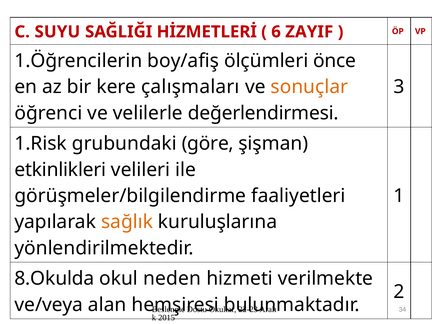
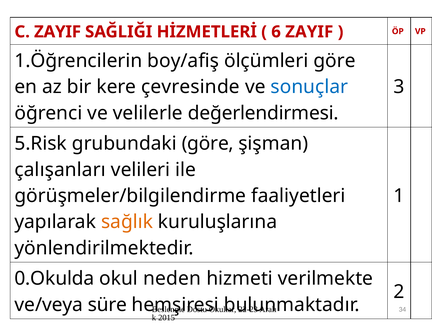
C SUYU: SUYU -> ZAYIF (58, 32)
ölçümleri önce: önce -> göre (334, 61)
çalışmaları: çalışmaları -> çevresinde (190, 87)
sonuçlar colour: orange -> blue (309, 87)
1.Risk: 1.Risk -> 5.Risk (41, 144)
etkinlikleri: etkinlikleri -> çalışanları (60, 170)
8.Okulda: 8.Okulda -> 0.Okulda (54, 279)
alan: alan -> süre (107, 305)
